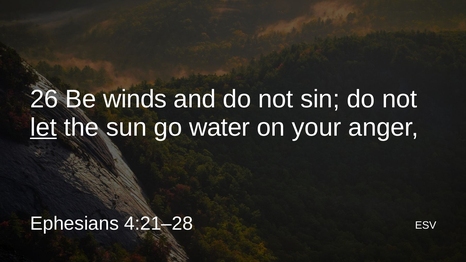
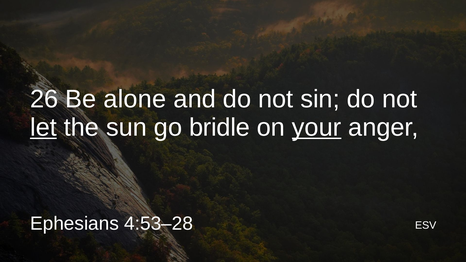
winds: winds -> alone (135, 99)
water: water -> bridle (220, 127)
your underline: none -> present (317, 127)
4:21–28: 4:21–28 -> 4:53–28 (159, 224)
